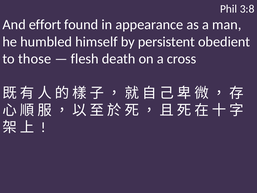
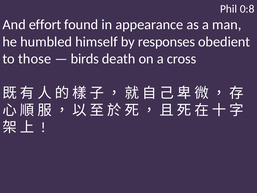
3:8: 3:8 -> 0:8 (247, 9)
persistent: persistent -> responses (166, 42)
flesh: flesh -> birds (85, 59)
